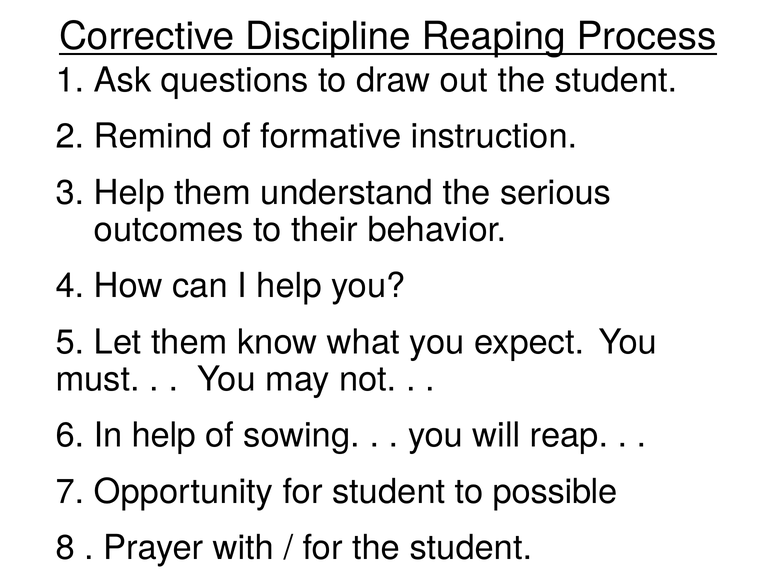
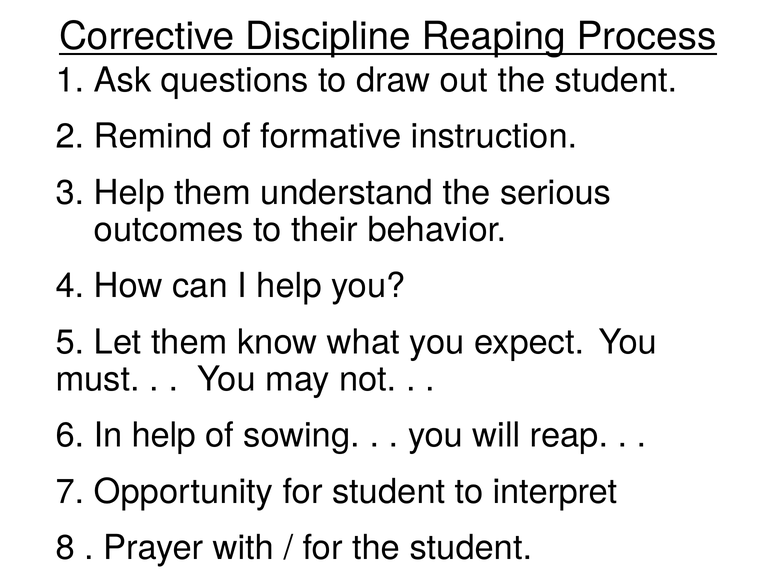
possible: possible -> interpret (555, 492)
